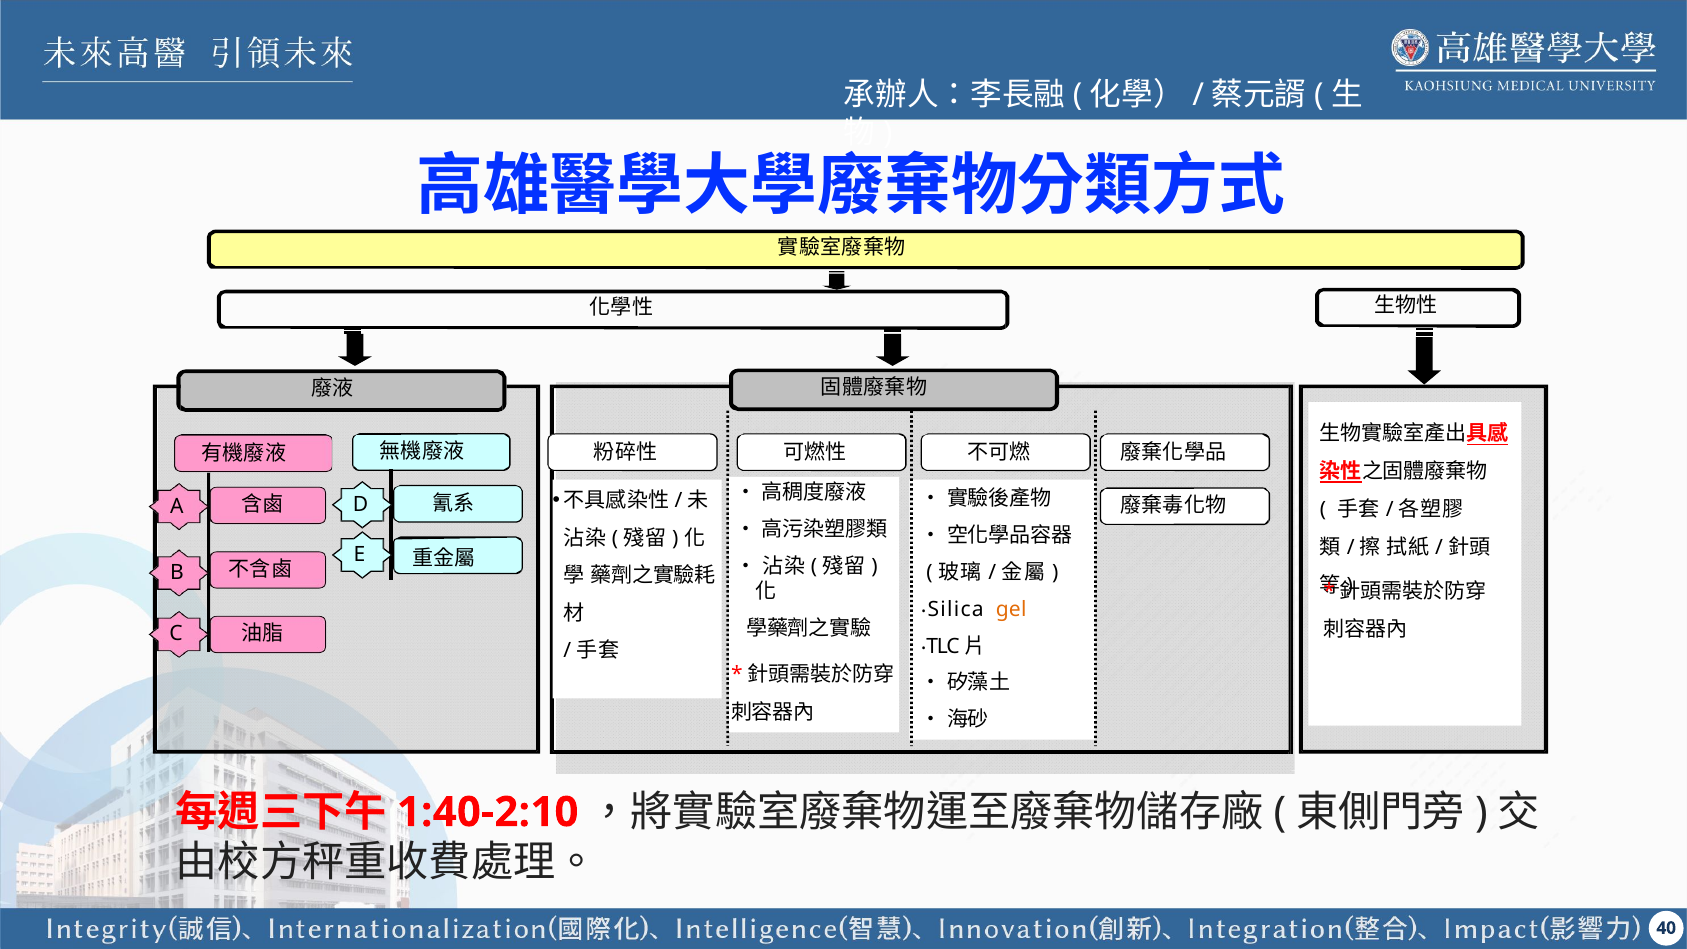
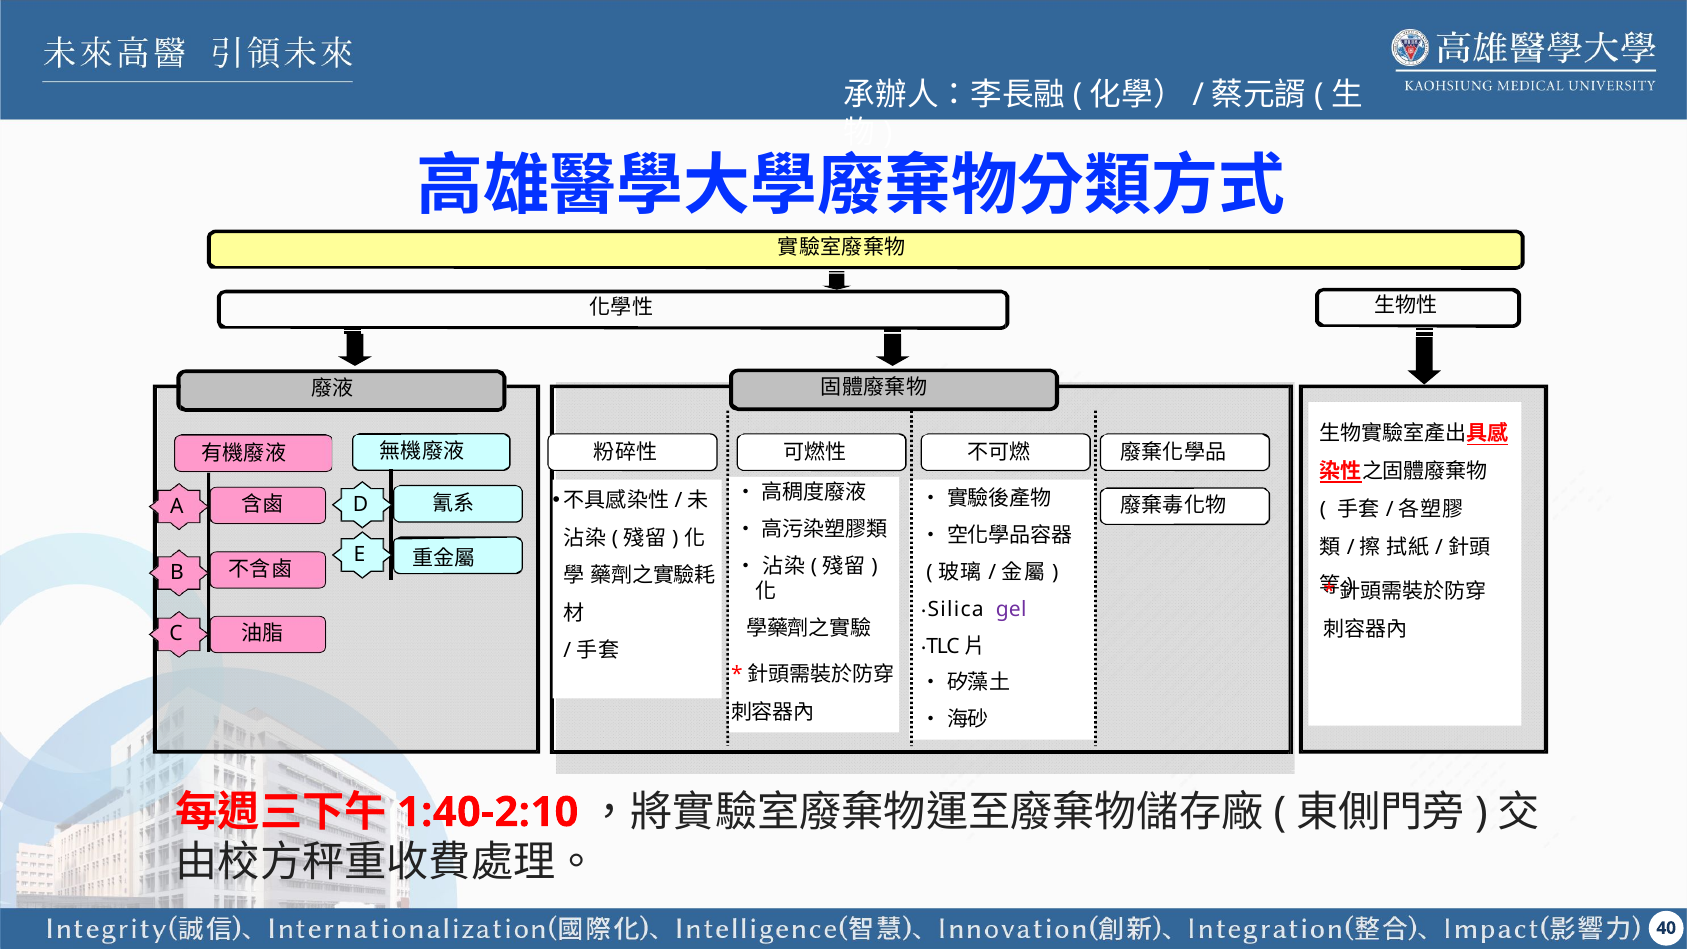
gel colour: orange -> purple (1011, 609)
